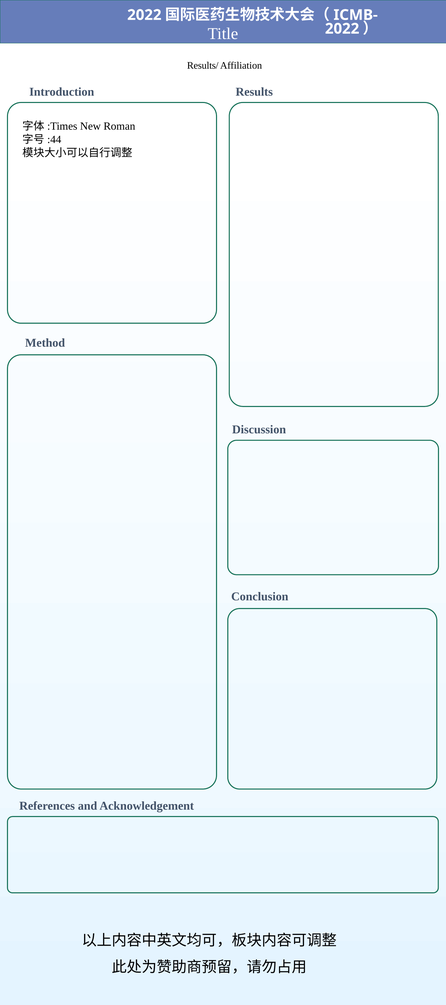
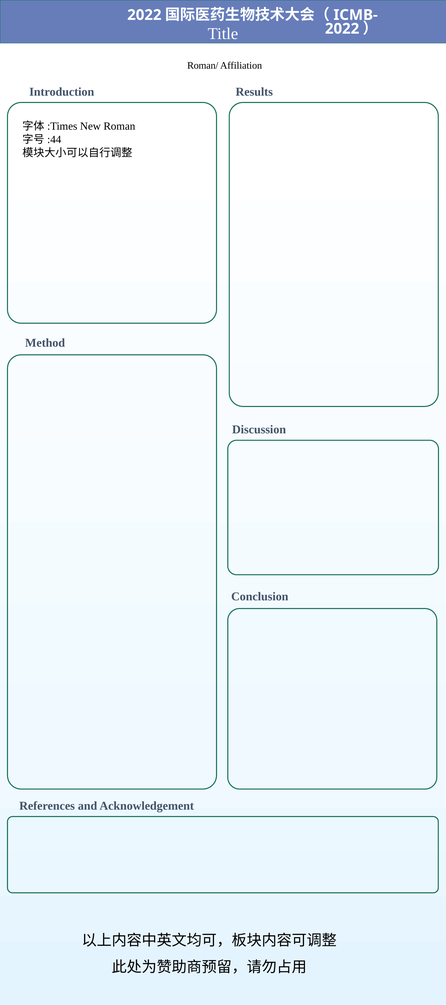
Results/: Results/ -> Roman/ (203, 66)
